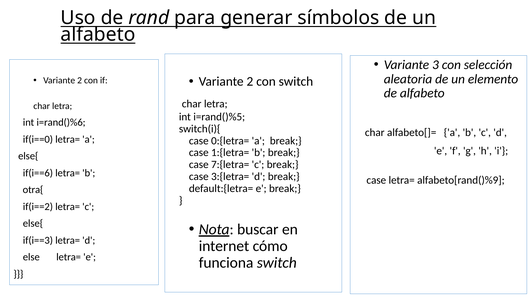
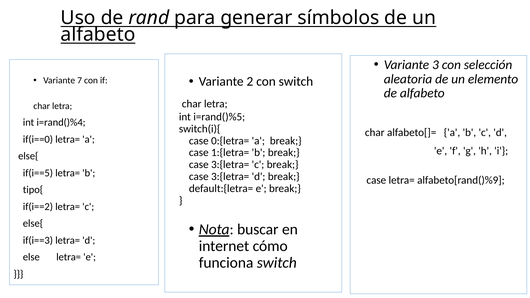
2: 2 -> 7 (80, 80)
i=rand()%6: i=rand()%6 -> i=rand()%4 (61, 122)
7:{letra=: 7:{letra= -> 3:{letra= (230, 165)
if(i==6: if(i==6 -> if(i==5 (38, 173)
otra{: otra{ -> tipo{ (33, 190)
